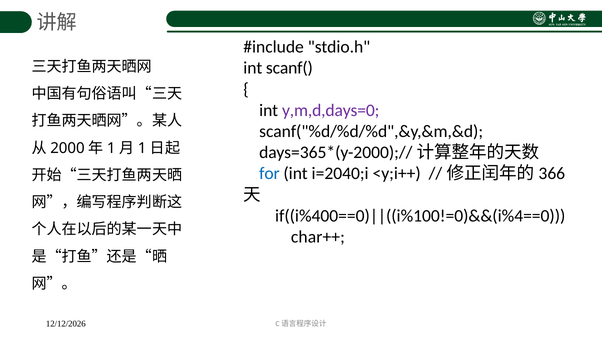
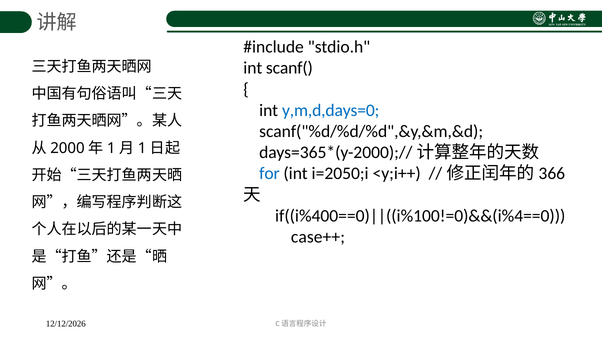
y,m,d,days=0 colour: purple -> blue (331, 110)
i=2040;i: i=2040;i -> i=2050;i (340, 173)
char++: char++ -> case++ (318, 237)
